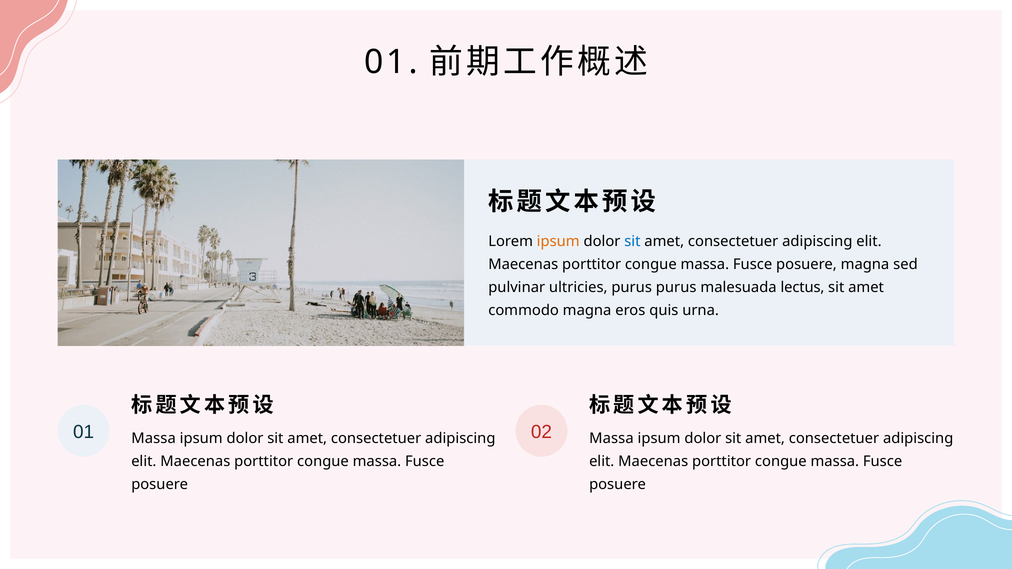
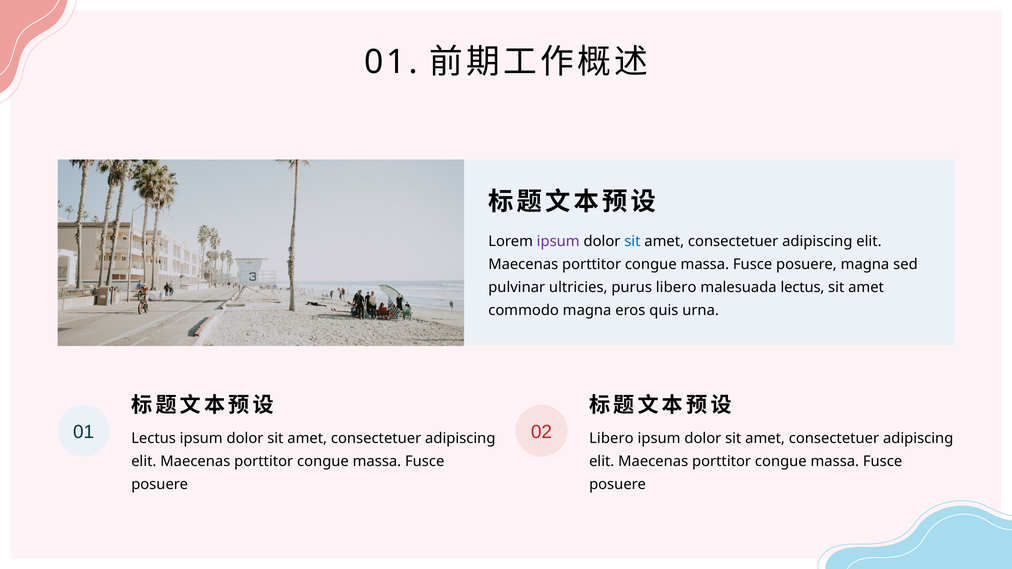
ipsum colour: orange -> purple (558, 241)
purus purus: purus -> libero (676, 287)
Massa: Massa -> Lectus (154, 439)
Massa: Massa -> Libero (611, 439)
